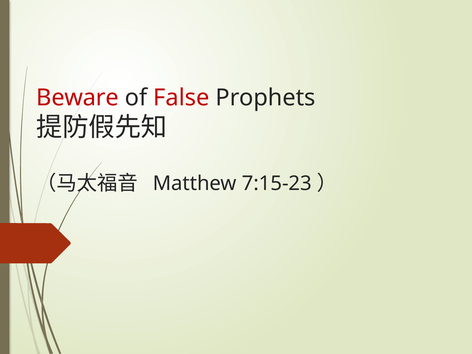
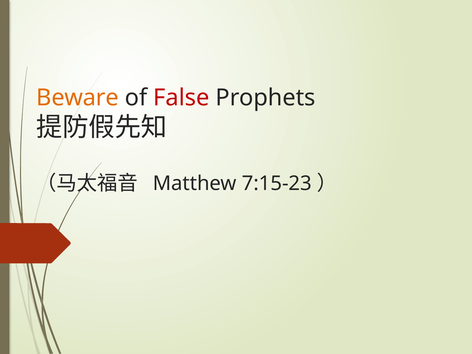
Beware colour: red -> orange (78, 98)
